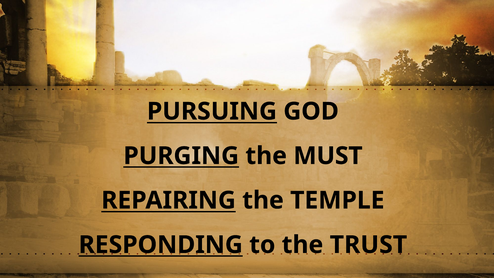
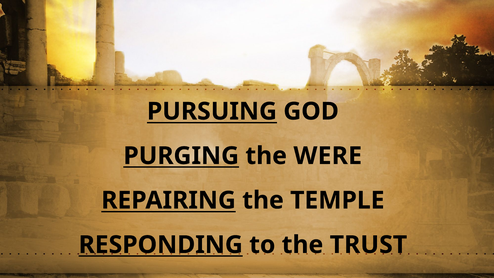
MUST: MUST -> WERE (328, 156)
